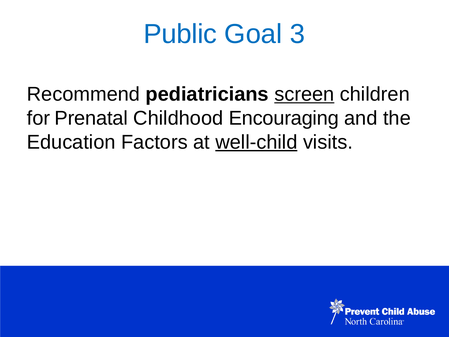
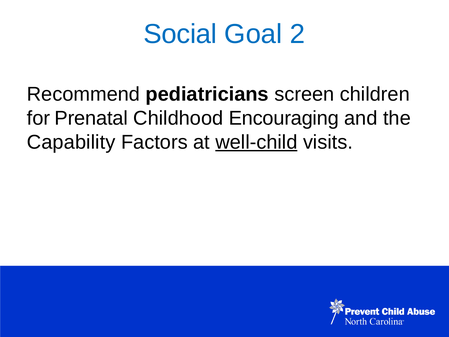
Public: Public -> Social (180, 34)
3: 3 -> 2 (298, 34)
screen underline: present -> none (304, 94)
Education: Education -> Capability (71, 142)
